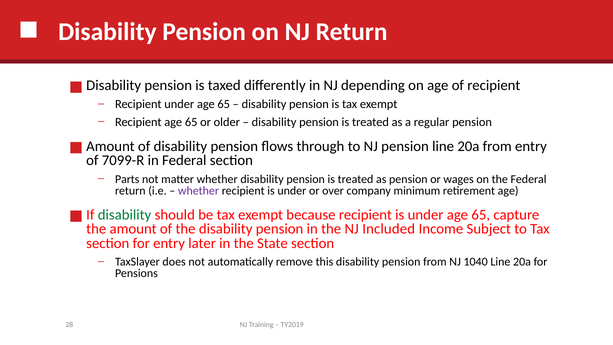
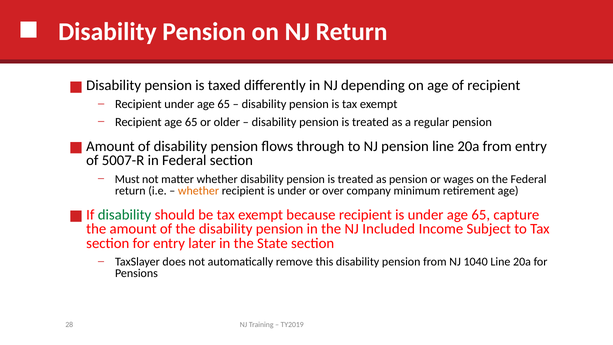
7099-R: 7099-R -> 5007-R (123, 160)
Parts: Parts -> Must (127, 179)
whether colour: purple -> orange (199, 191)
